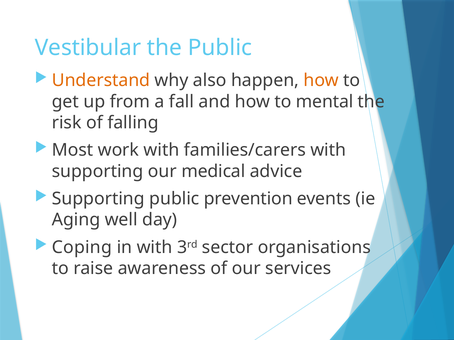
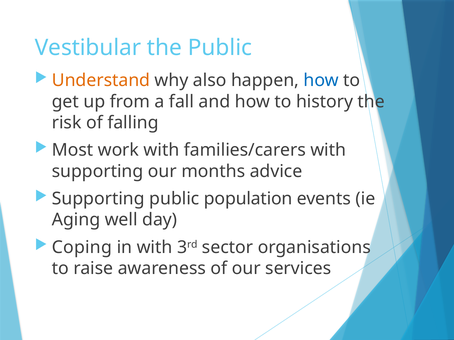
how colour: orange -> blue (321, 81)
mental: mental -> history (325, 102)
medical: medical -> months (213, 172)
prevention: prevention -> population (248, 199)
